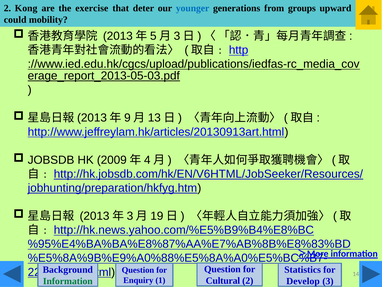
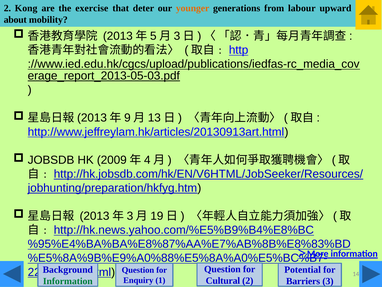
younger colour: blue -> orange (193, 8)
groups: groups -> labour (302, 8)
could: could -> about (15, 20)
Statistics: Statistics -> Potential (303, 269)
Develop: Develop -> Barriers (303, 281)
